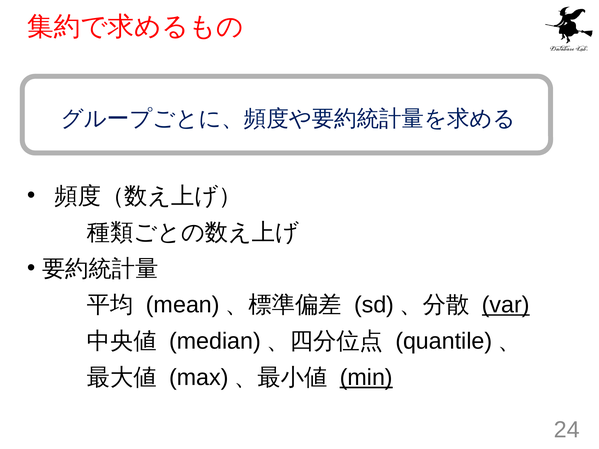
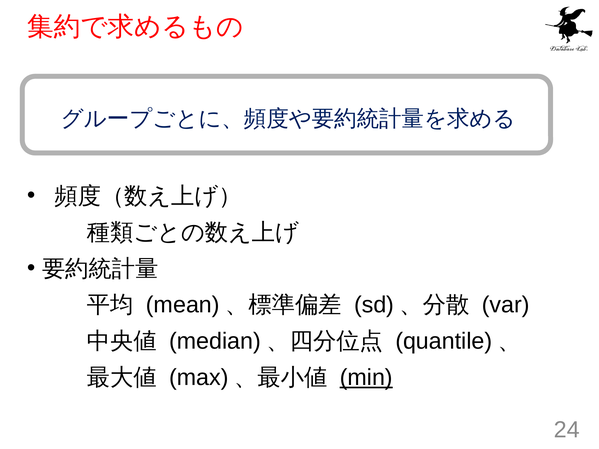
var underline: present -> none (506, 305)
